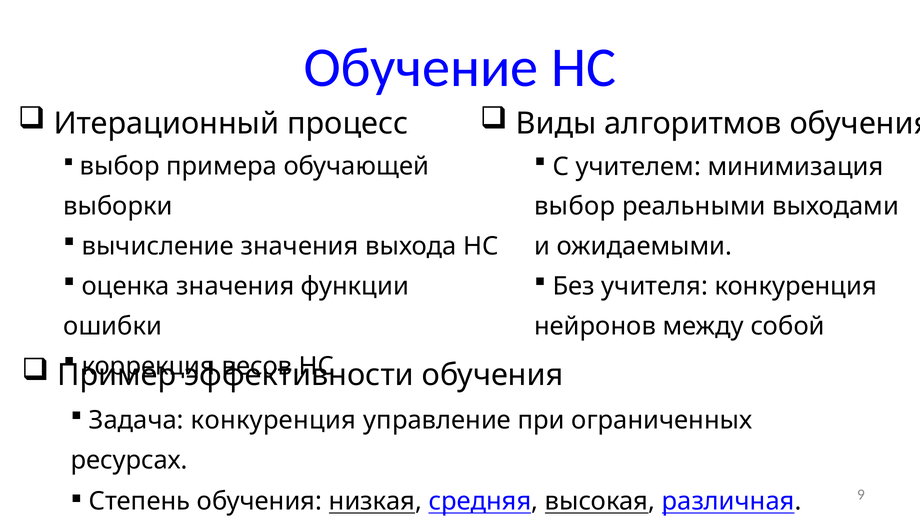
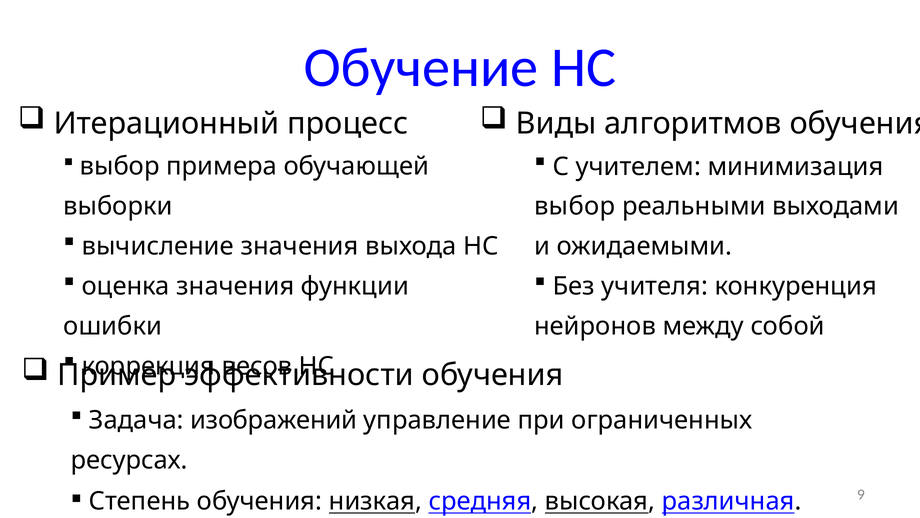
Задача конкуренция: конкуренция -> изображений (274, 420)
